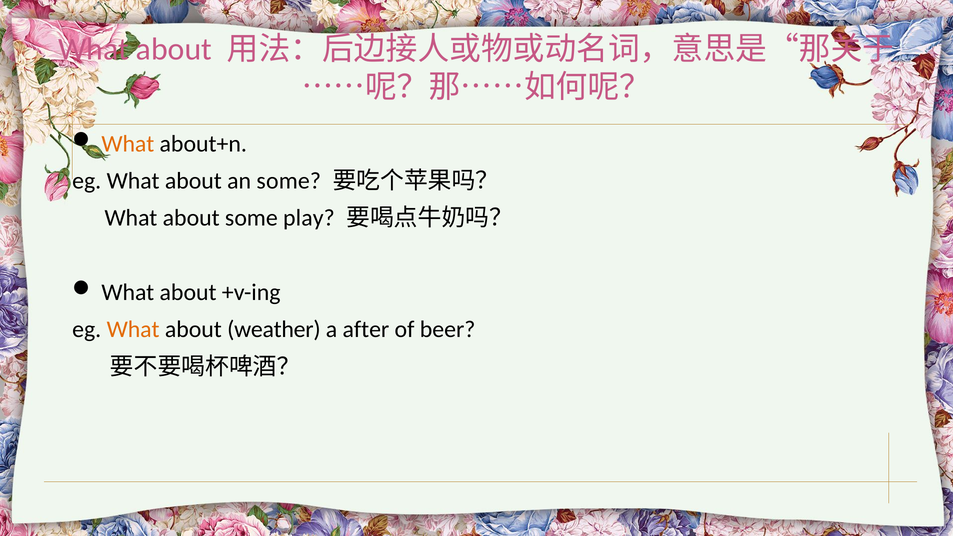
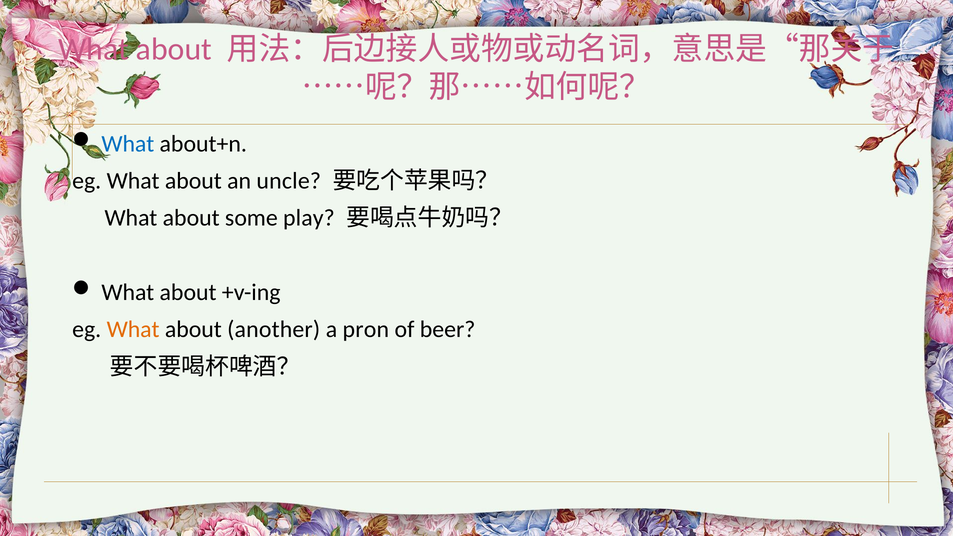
What colour: orange -> blue (128, 144)
an some: some -> uncle (289, 181)
weather: weather -> another (274, 330)
after: after -> pron (366, 330)
